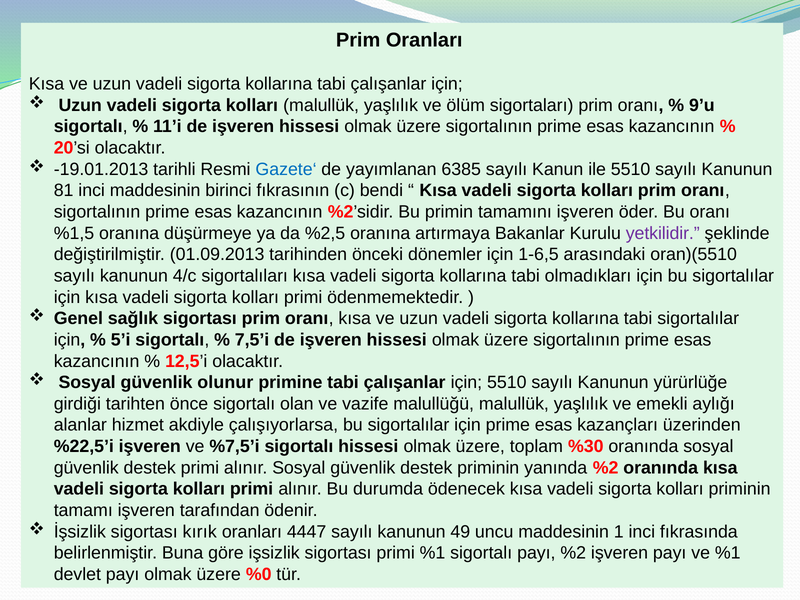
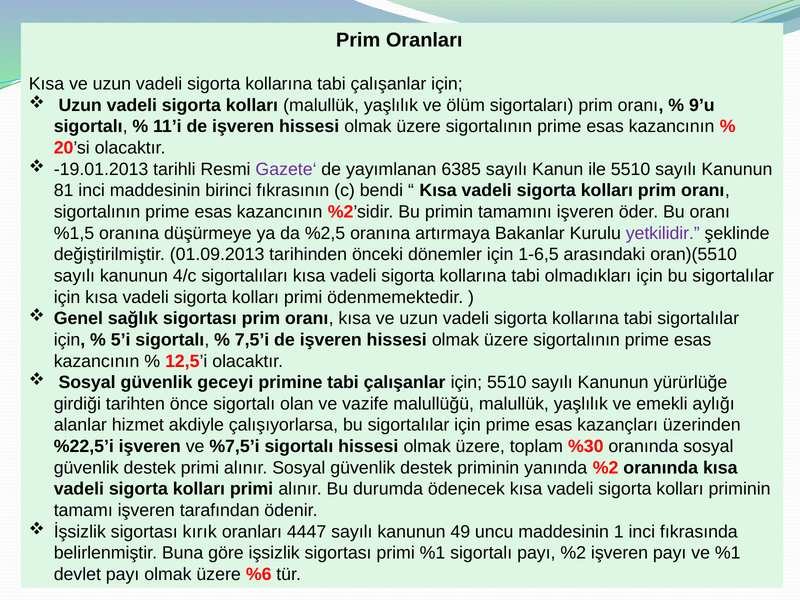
Gazete‘ colour: blue -> purple (286, 169)
olunur: olunur -> geceyi (225, 382)
%0: %0 -> %6 (259, 574)
